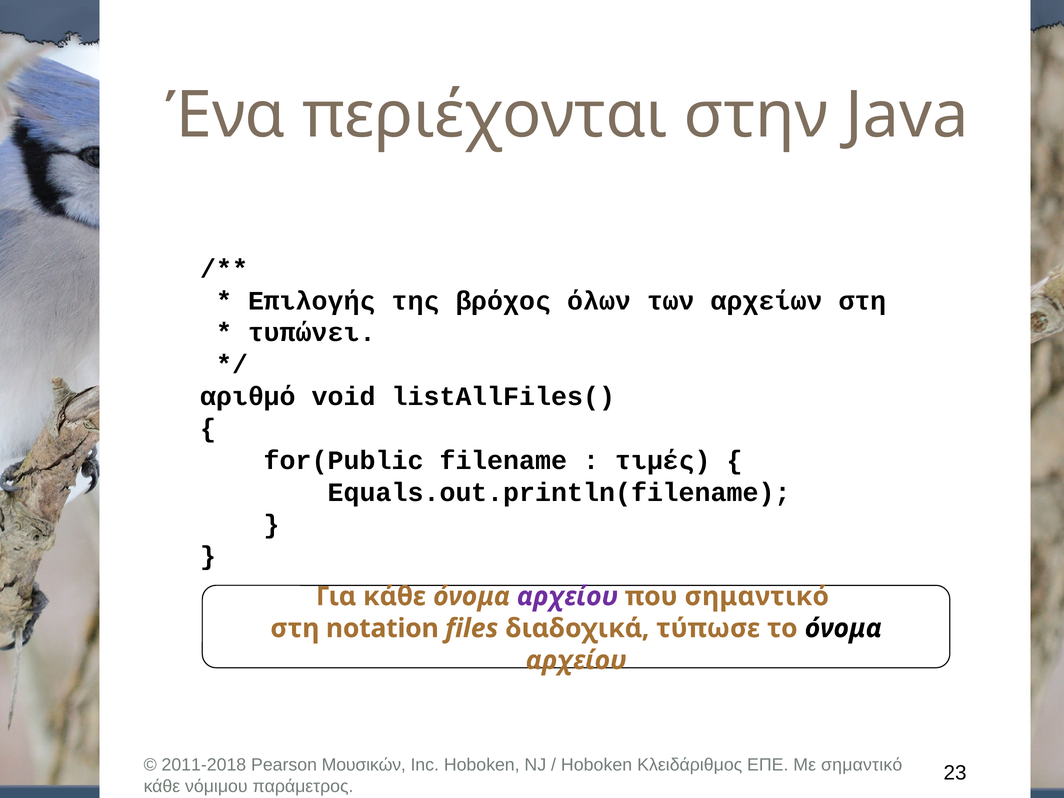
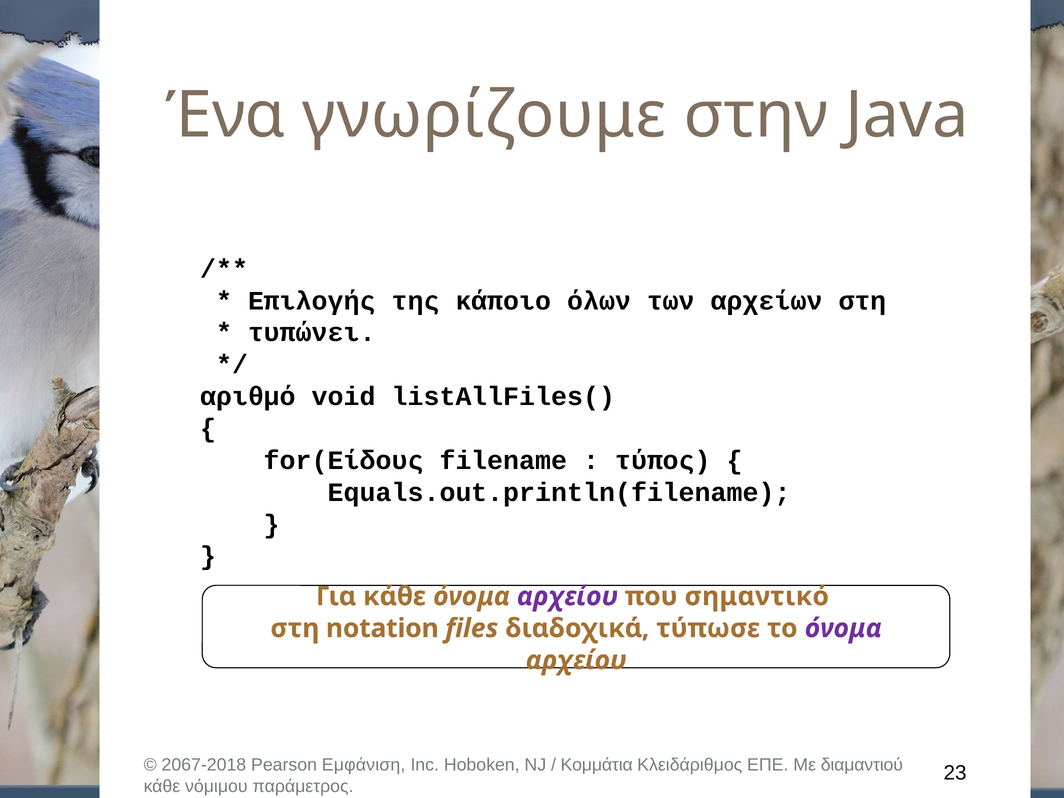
περιέχονται: περιέχονται -> γνωρίζουμε (484, 115)
βρόχος: βρόχος -> κάποιο (503, 301)
for(Public: for(Public -> for(Είδους (344, 460)
τιμές: τιμές -> τύπος (663, 460)
όνομα colour: black -> purple (843, 628)
2011-2018: 2011-2018 -> 2067-2018 (204, 765)
Μουσικών: Μουσικών -> Εμφάνιση (364, 765)
Hoboken: Hoboken -> Κομμάτια (597, 765)
Με σημαντικό: σημαντικό -> διαμαντιού (862, 765)
